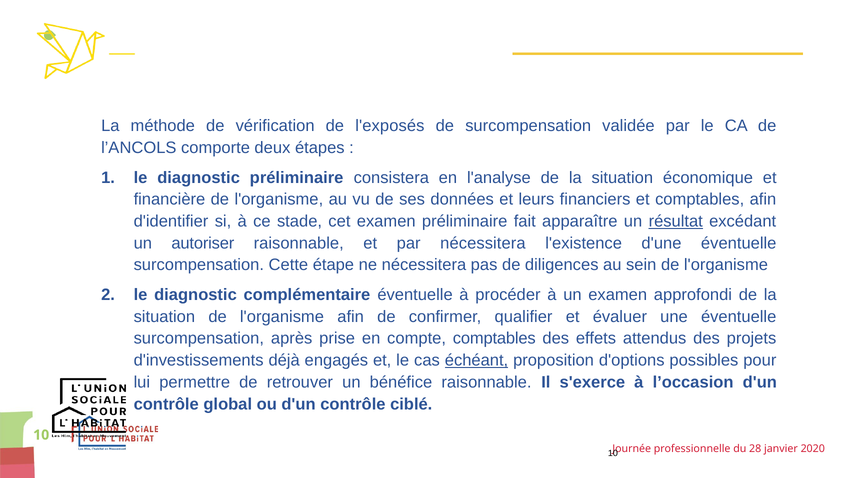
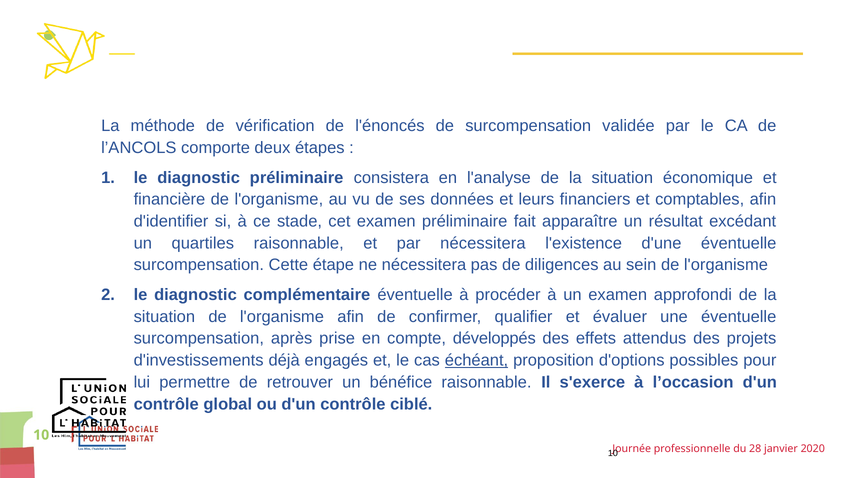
l'exposés: l'exposés -> l'énoncés (390, 126)
résultat underline: present -> none (676, 221)
autoriser: autoriser -> quartiles (203, 243)
compte comptables: comptables -> développés (494, 338)
